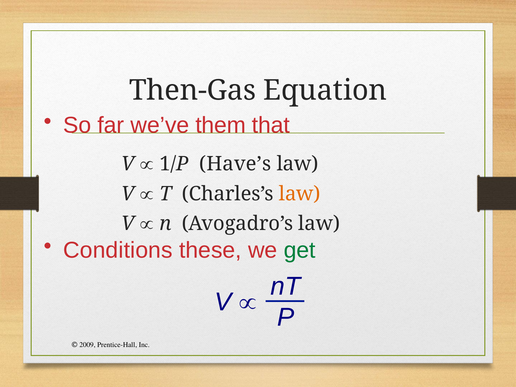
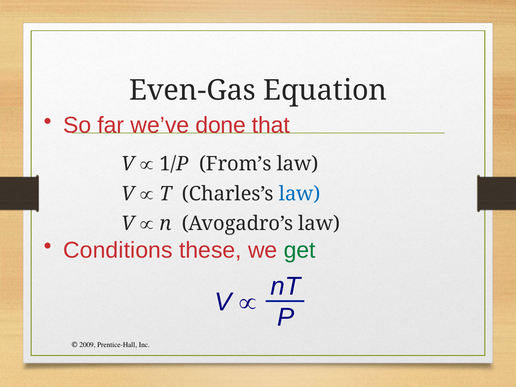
Then-Gas: Then-Gas -> Even-Gas (193, 90)
them: them -> done (221, 125)
Have’s: Have’s -> From’s (235, 164)
law colour: orange -> blue (300, 194)
